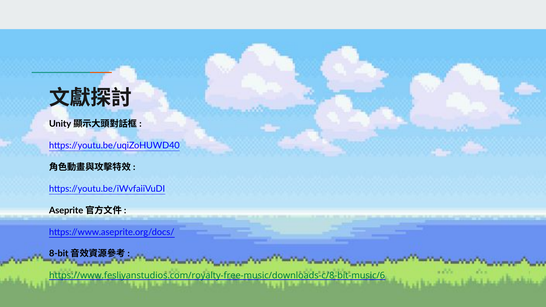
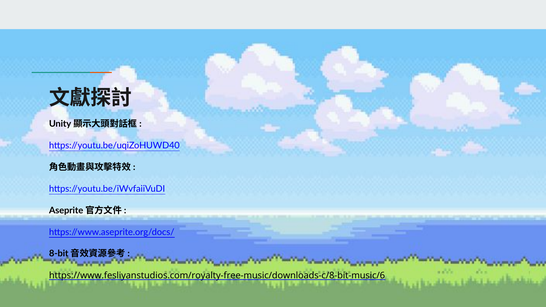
https://www.fesliyanstudios.com/royalty-free-music/downloads-c/8-bit-music/6 colour: green -> black (217, 276)
